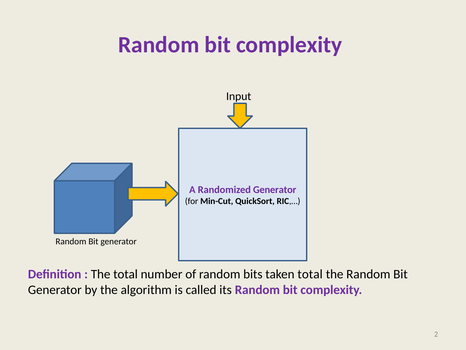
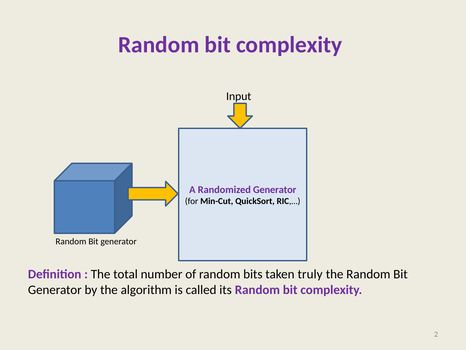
taken total: total -> truly (310, 274)
